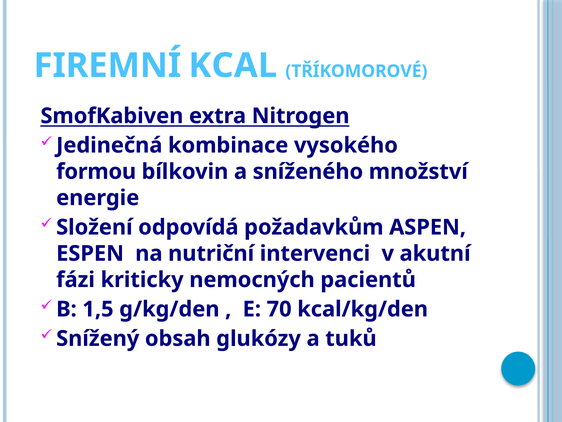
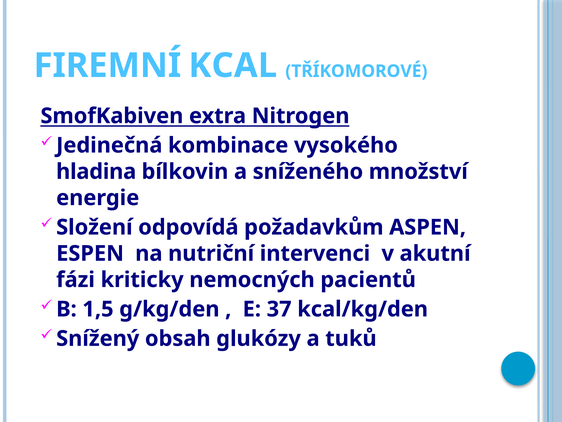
formou: formou -> hladina (96, 171)
70: 70 -> 37 (279, 309)
